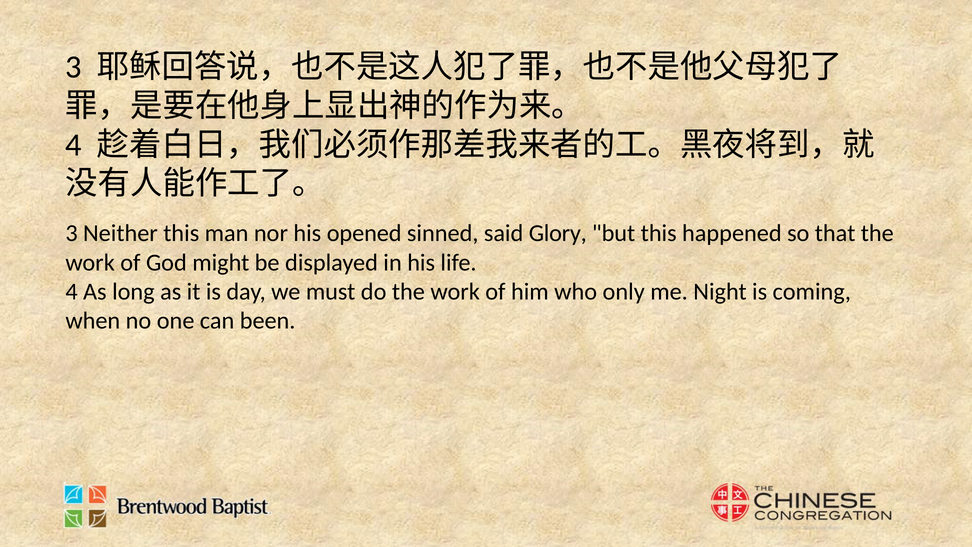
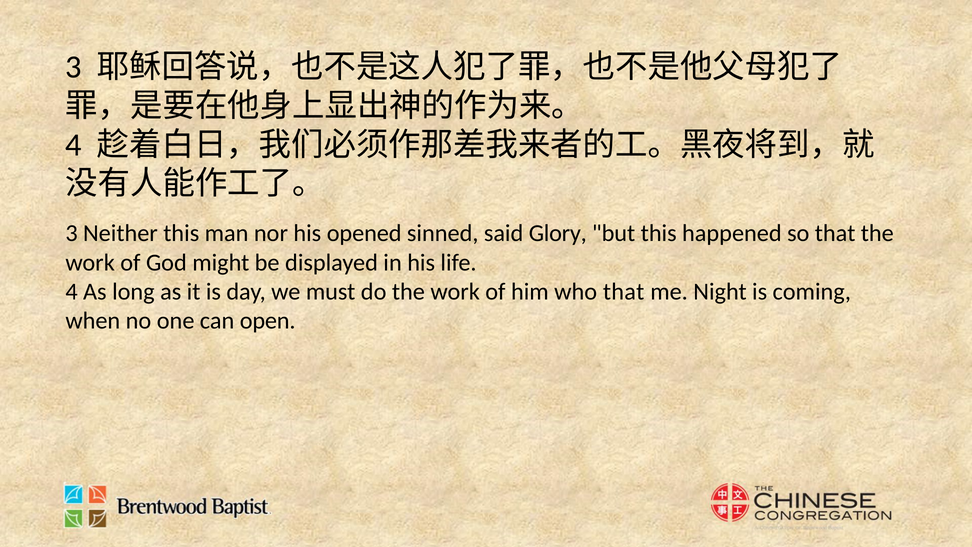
who only: only -> that (624, 292)
been: been -> open (268, 321)
